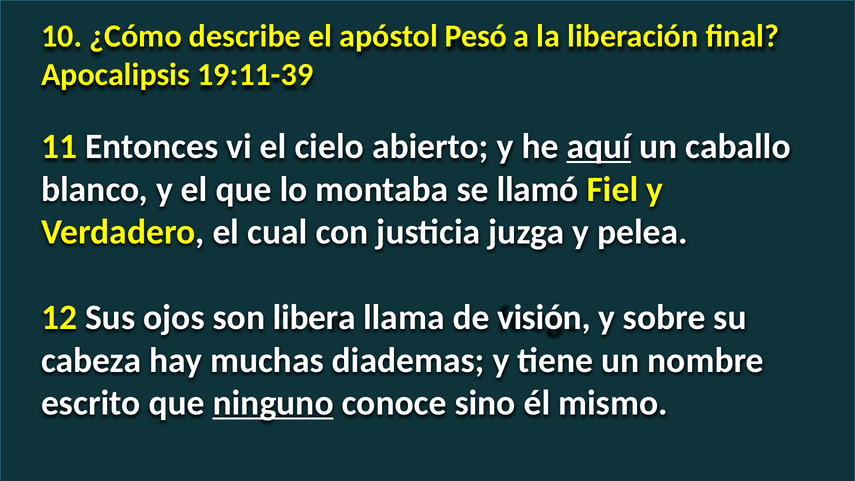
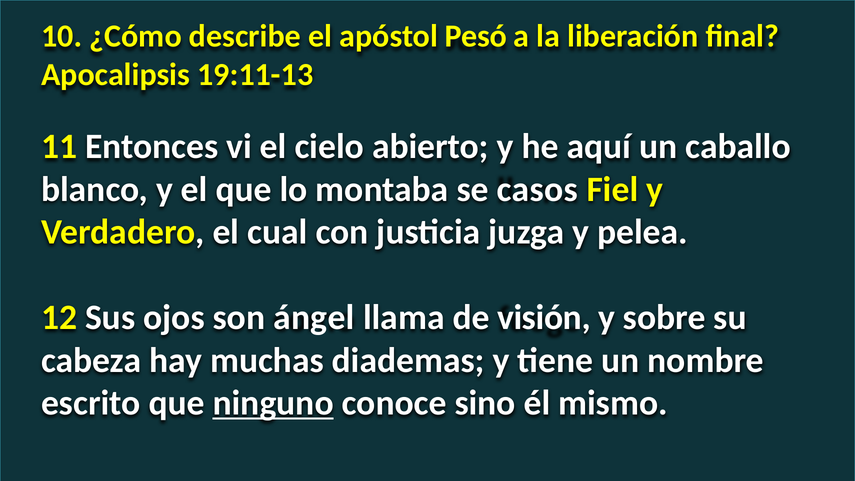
19:11-39: 19:11-39 -> 19:11-13 (255, 75)
aquí underline: present -> none (599, 147)
llamó: llamó -> casos (537, 189)
libera: libera -> ángel (314, 318)
